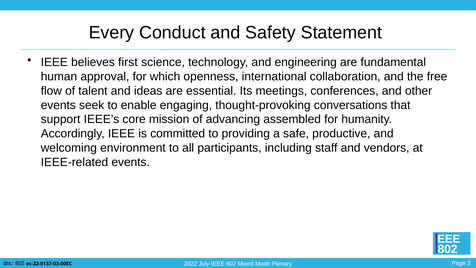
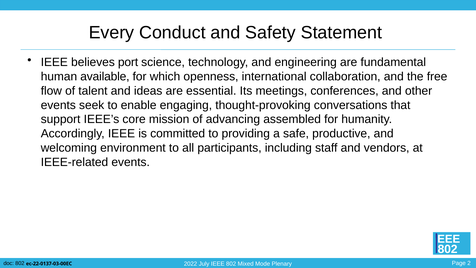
first: first -> port (128, 62)
approval: approval -> available (105, 76)
